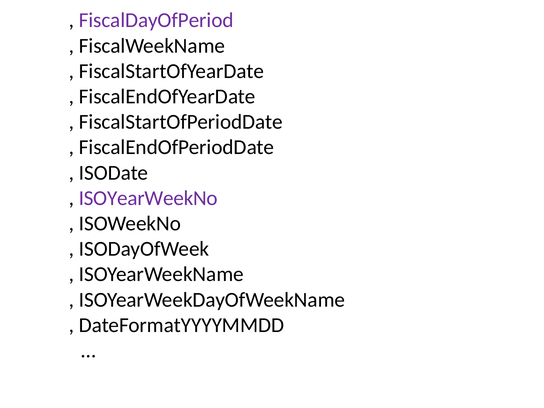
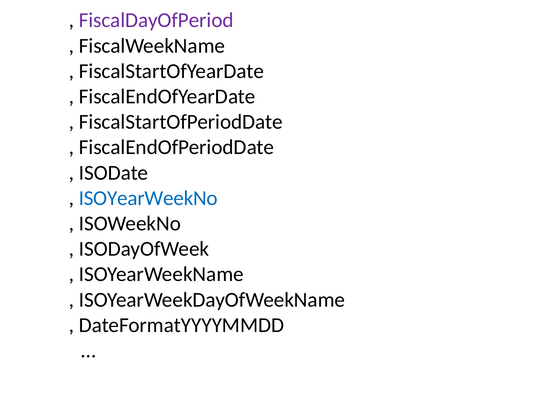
ISOYearWeekNo colour: purple -> blue (148, 198)
